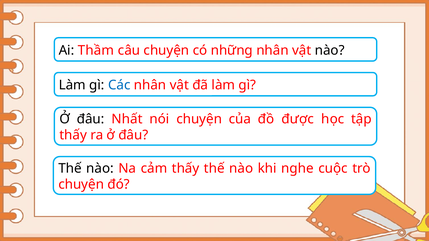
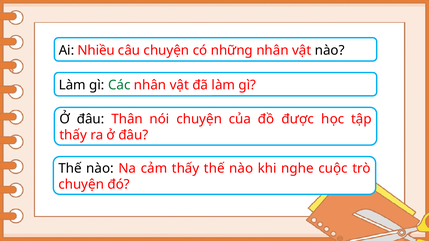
Thầm: Thầm -> Nhiều (96, 50)
Các colour: blue -> green (119, 85)
Nhất: Nhất -> Thân (127, 119)
